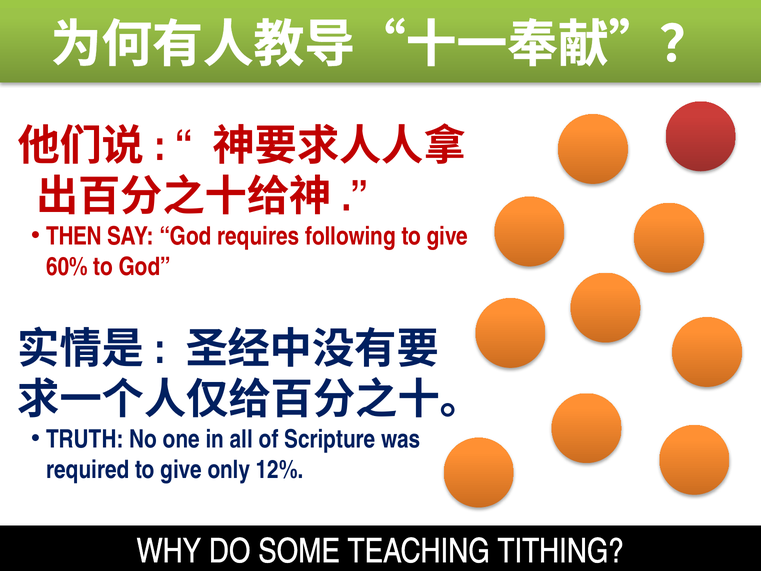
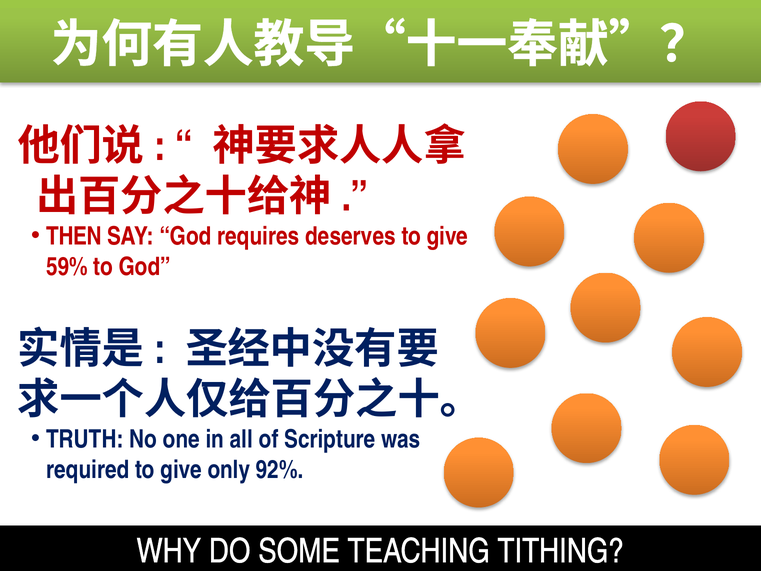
following: following -> deserves (350, 236)
60%: 60% -> 59% (67, 267)
12%: 12% -> 92% (280, 470)
